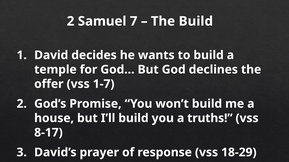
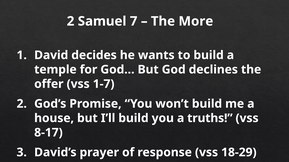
The Build: Build -> More (196, 21)
